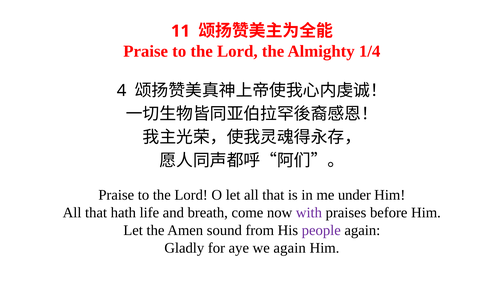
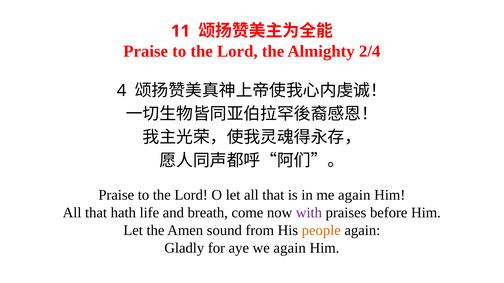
1/4: 1/4 -> 2/4 (370, 51)
me under: under -> again (354, 195)
people colour: purple -> orange (321, 231)
